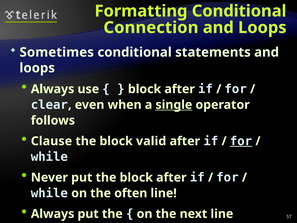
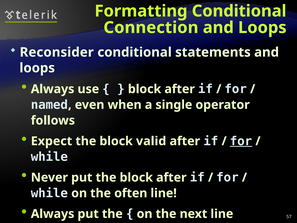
Sometimes: Sometimes -> Reconsider (57, 52)
clear: clear -> named (49, 105)
single underline: present -> none (174, 105)
Clause: Clause -> Expect (51, 141)
